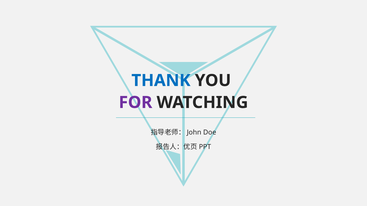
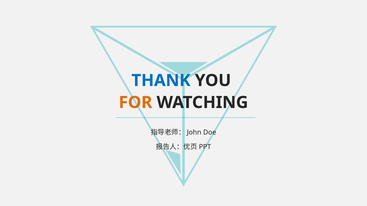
FOR colour: purple -> orange (136, 103)
